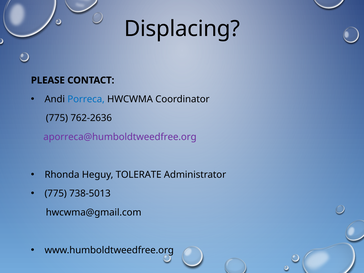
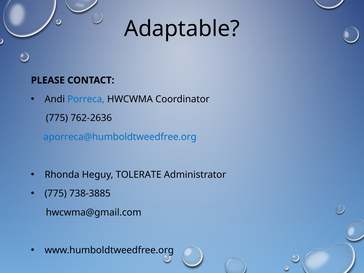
Displacing: Displacing -> Adaptable (182, 29)
aporreca@humboldtweedfree.org colour: purple -> blue (120, 137)
738-5013: 738-5013 -> 738-3885 (90, 194)
